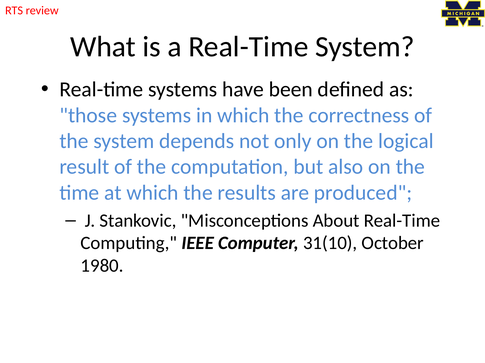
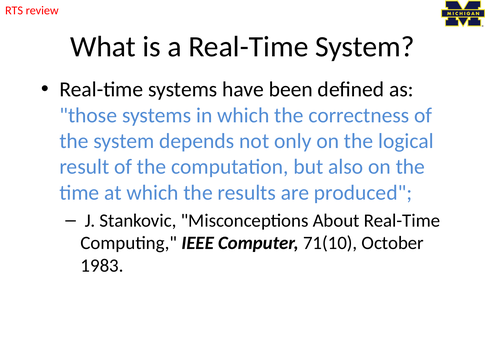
31(10: 31(10 -> 71(10 (330, 244)
1980: 1980 -> 1983 (102, 266)
